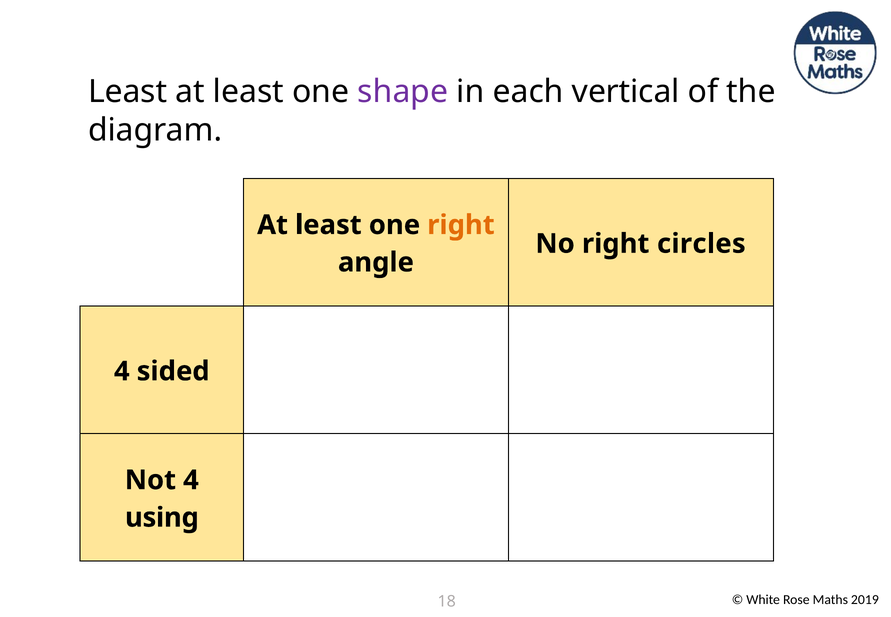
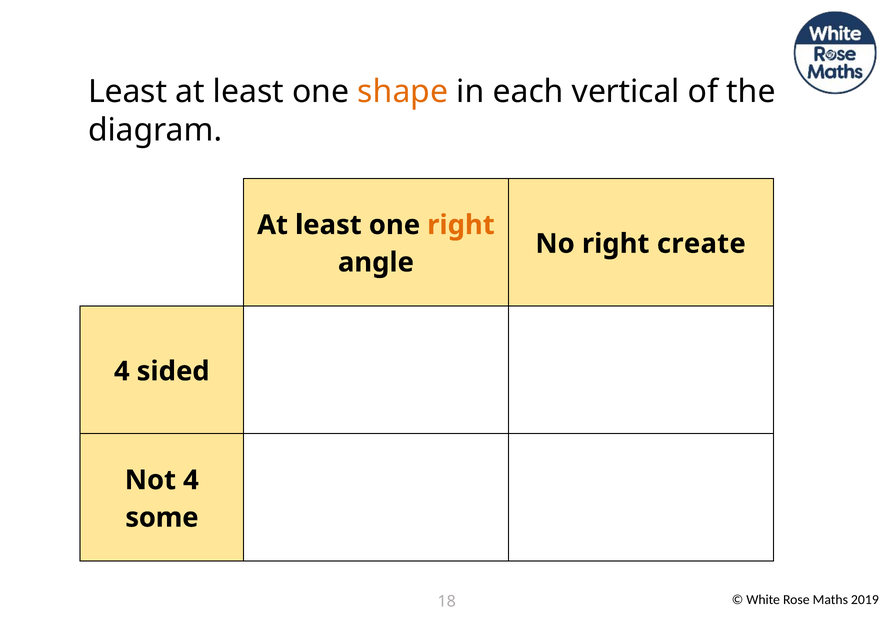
shape colour: purple -> orange (403, 92)
circles: circles -> create (701, 244)
using: using -> some (162, 517)
